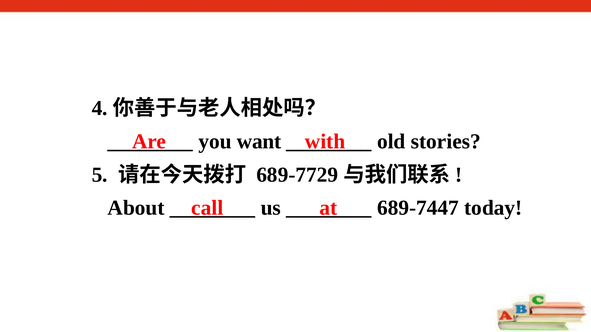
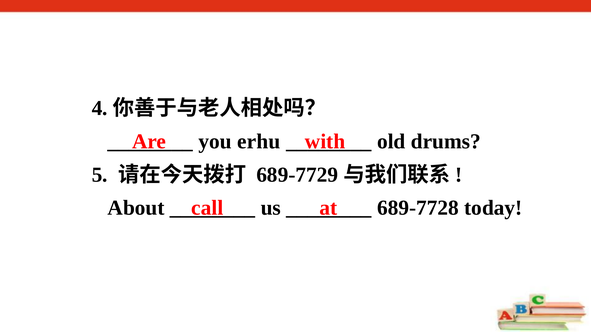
want: want -> erhu (259, 142)
stories: stories -> drums (446, 142)
689-7447: 689-7447 -> 689-7728 (418, 208)
